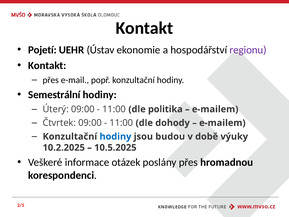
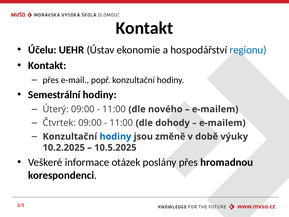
Pojetí: Pojetí -> Účelu (42, 50)
regionu colour: purple -> blue (248, 50)
politika: politika -> nového (165, 109)
budou: budou -> změně (170, 136)
